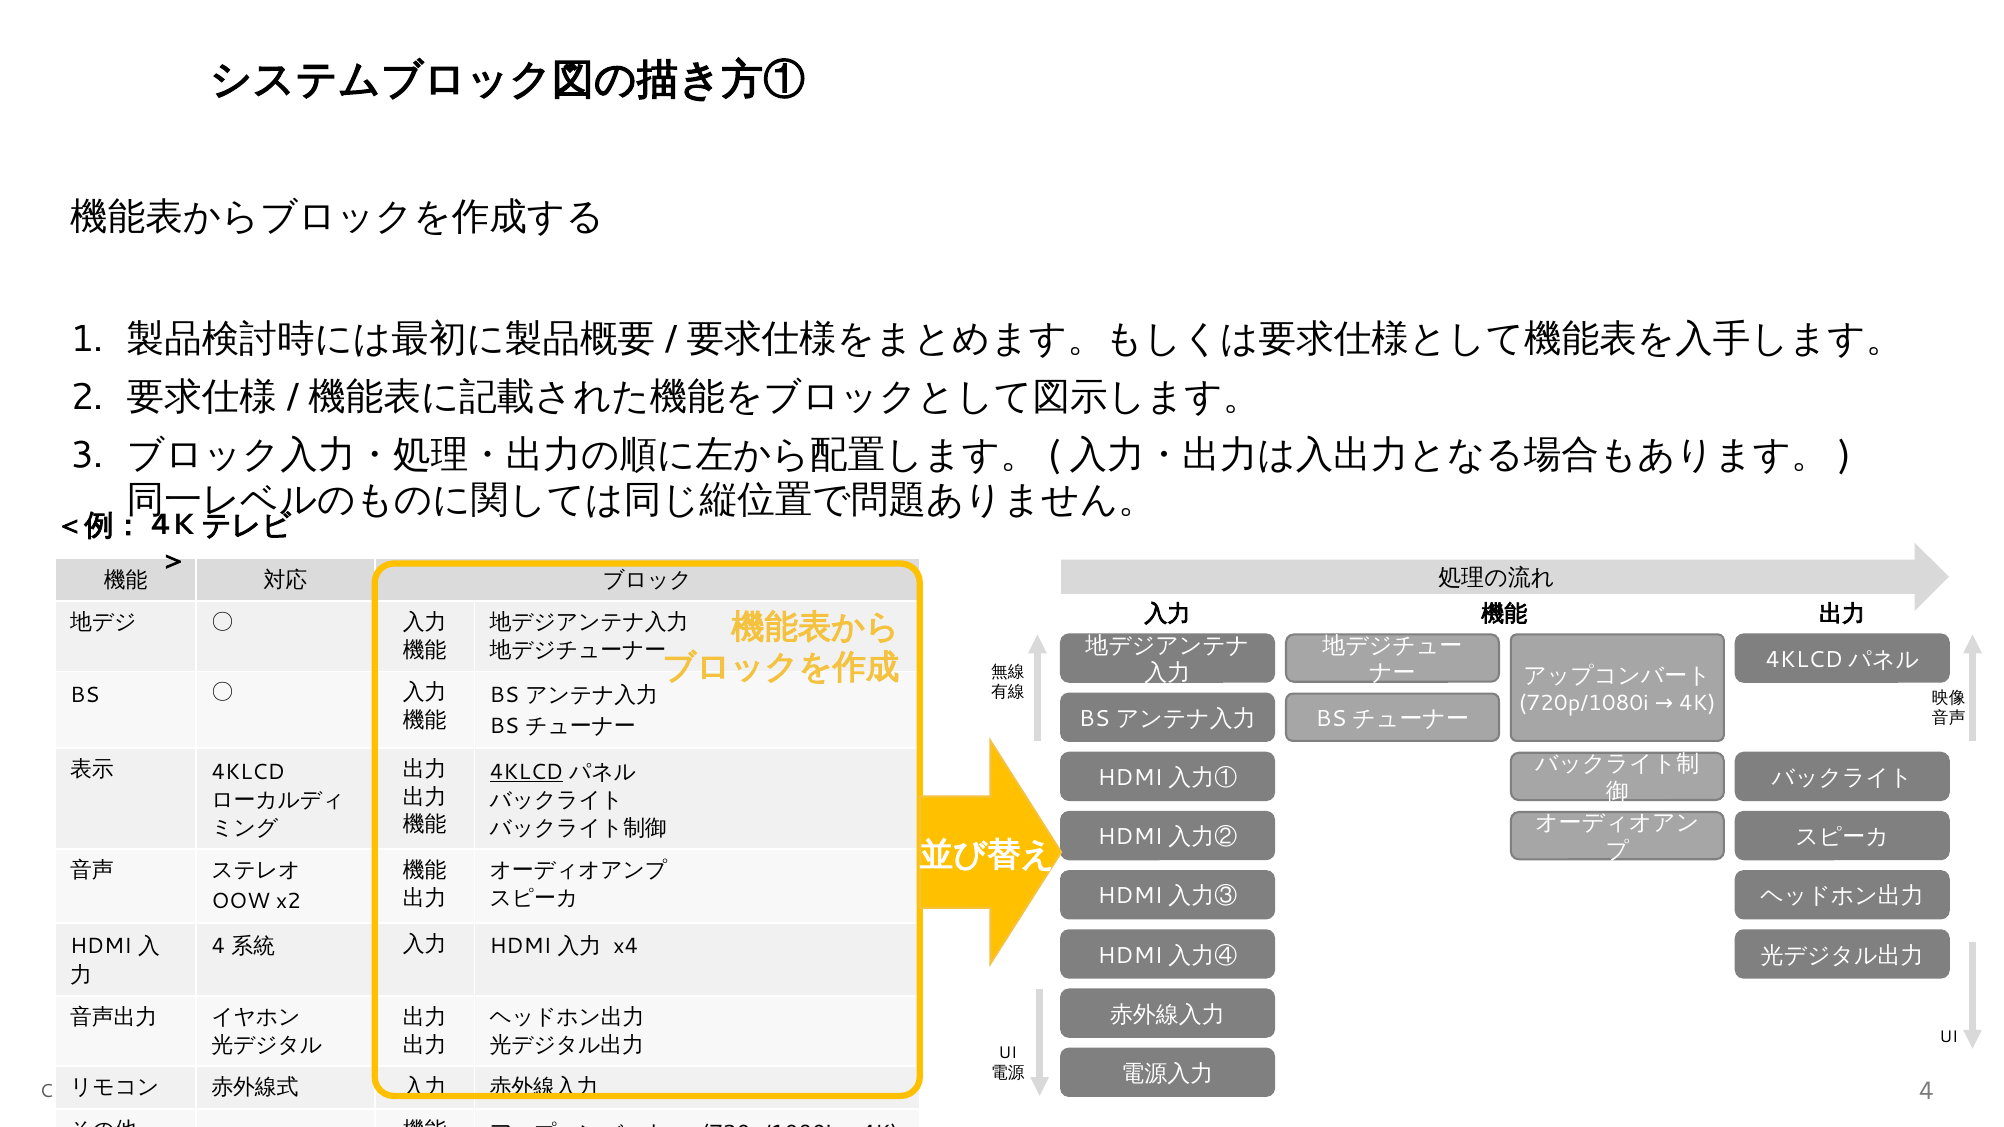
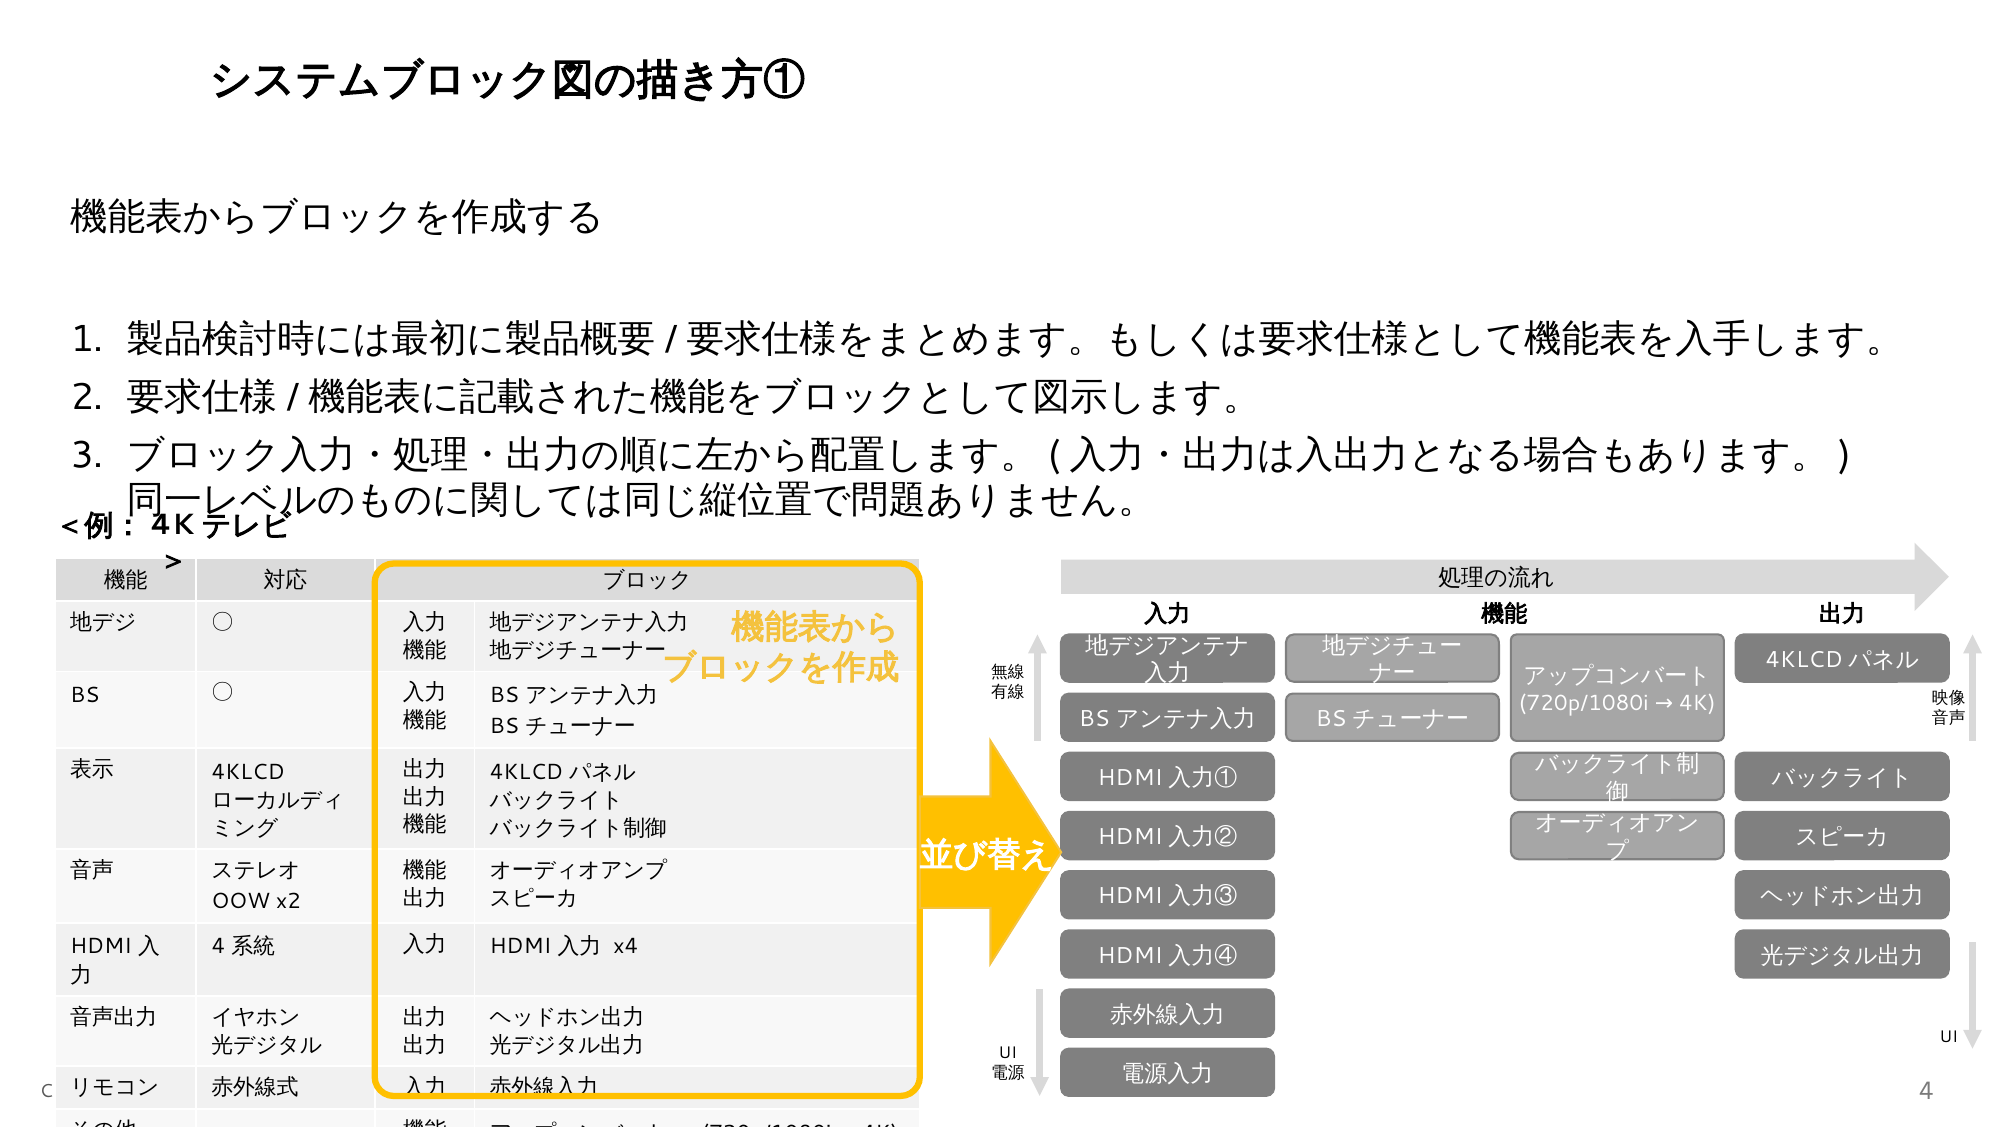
4KLCD underline: present -> none (526, 772)
